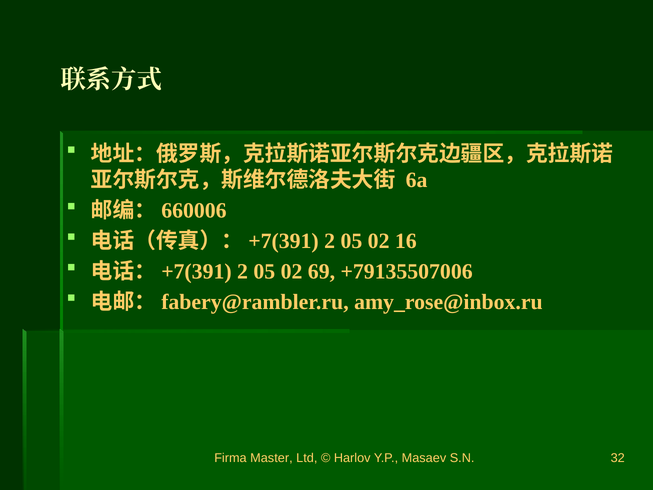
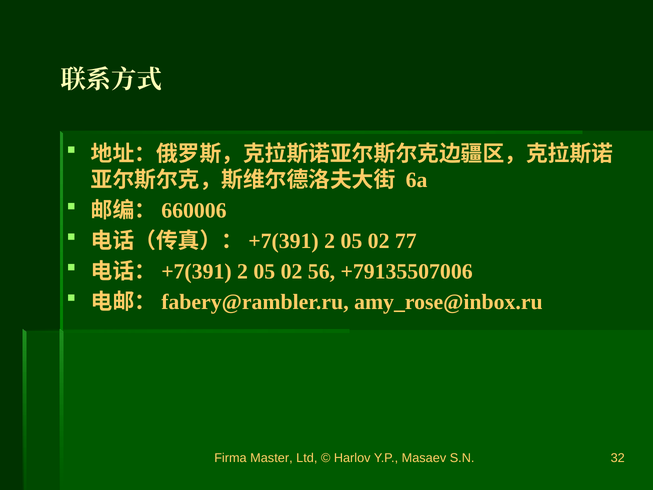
16: 16 -> 77 (406, 241)
69: 69 -> 56 (321, 271)
